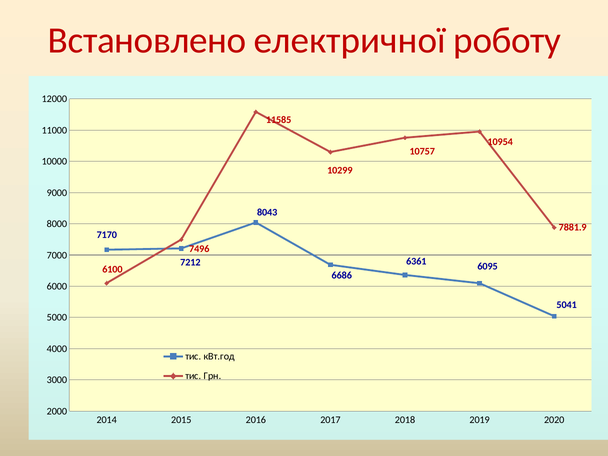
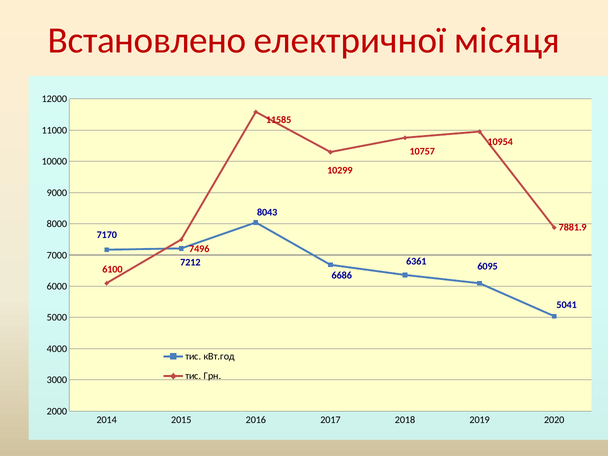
роботу: роботу -> місяця (507, 41)
